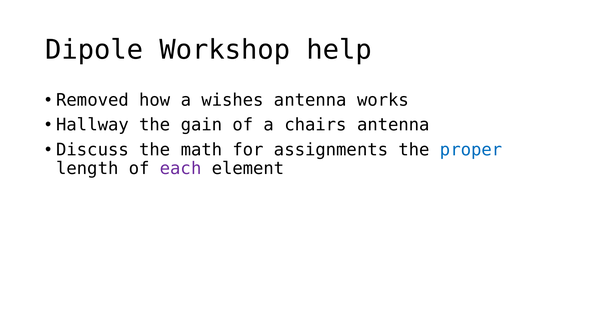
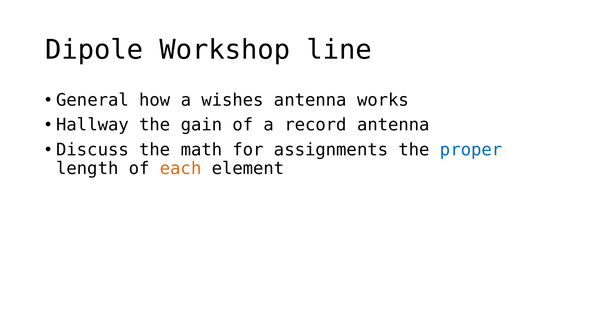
help: help -> line (339, 50)
Removed: Removed -> General (93, 100)
chairs: chairs -> record (316, 125)
each colour: purple -> orange (181, 168)
